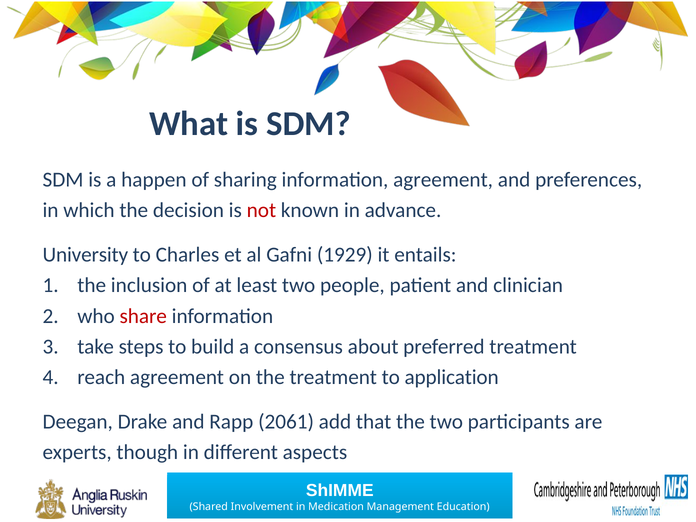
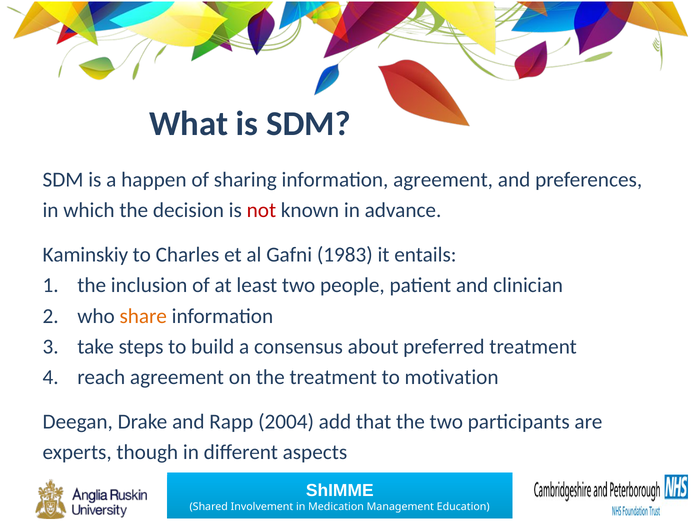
University: University -> Kaminskiy (85, 255)
1929: 1929 -> 1983 (345, 255)
share colour: red -> orange (143, 316)
application: application -> motivation (452, 377)
2061: 2061 -> 2004 (286, 422)
